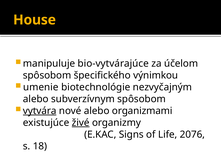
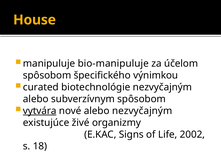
bio-vytvárajúce: bio-vytvárajúce -> bio-manipuluje (113, 63)
umenie: umenie -> curated (41, 87)
alebo organizmami: organizmami -> nezvyčajným (142, 111)
živé underline: present -> none (81, 122)
2076: 2076 -> 2002 (192, 134)
